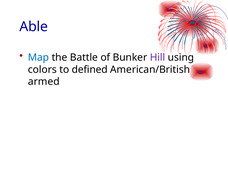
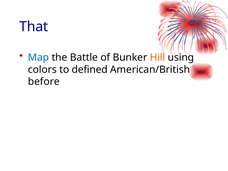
Able: Able -> That (34, 27)
Hill colour: purple -> orange (158, 57)
armed: armed -> before (44, 82)
